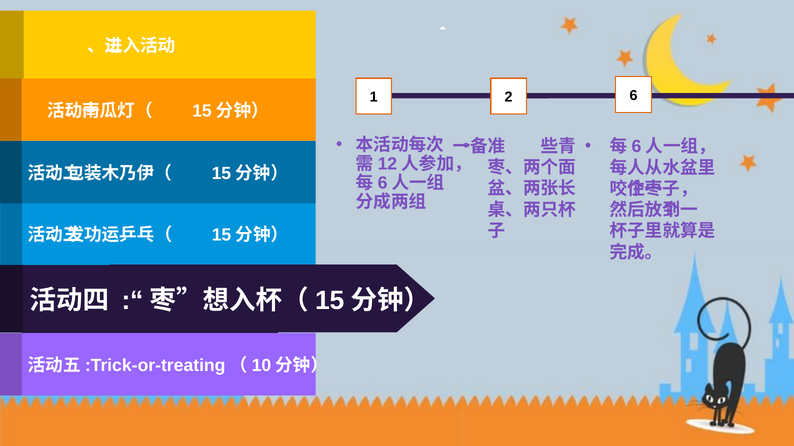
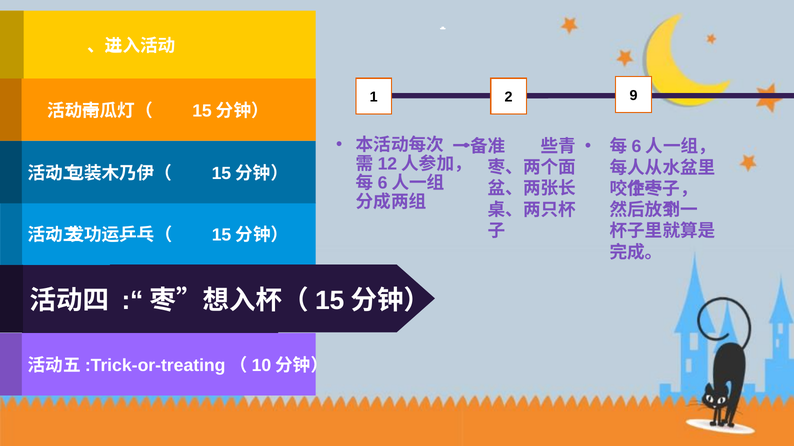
6: 6 -> 9 (633, 96)
